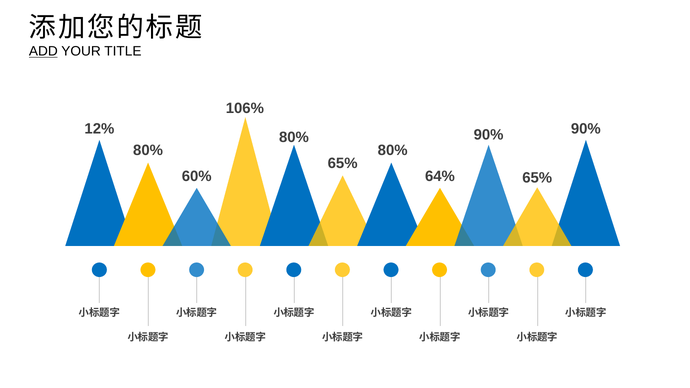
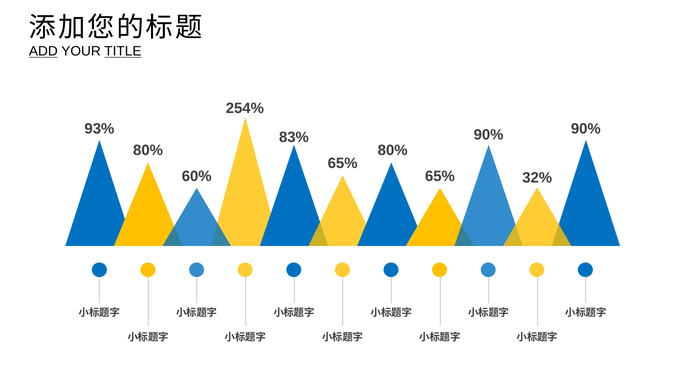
TITLE underline: none -> present (123, 51)
106%: 106% -> 254% (245, 108)
12%: 12% -> 93% (99, 129)
80%: 80% -> 83% (294, 137)
64%: 64% -> 65% (440, 176)
65%: 65% -> 32% (537, 178)
